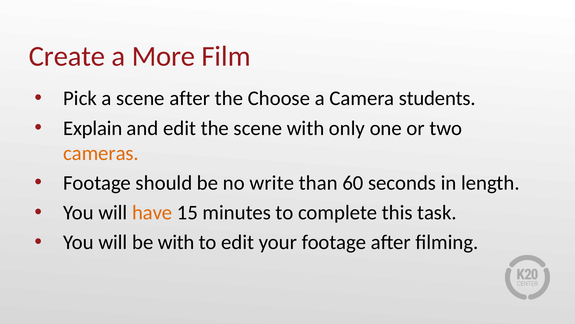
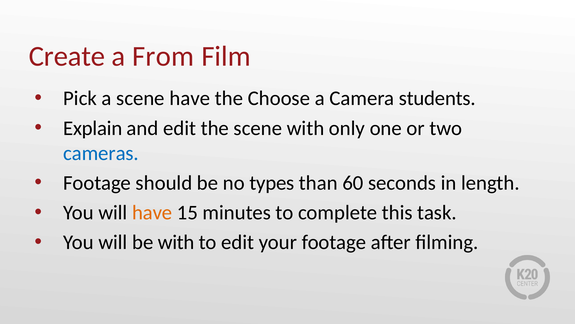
More: More -> From (163, 56)
scene after: after -> have (190, 98)
cameras colour: orange -> blue (101, 153)
write: write -> types (272, 183)
